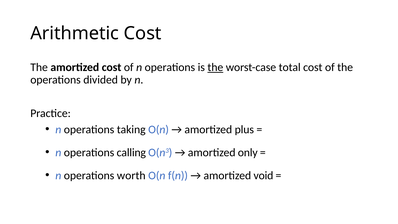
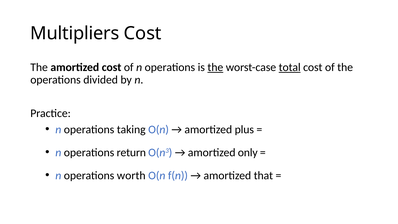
Arithmetic: Arithmetic -> Multipliers (75, 33)
total underline: none -> present (290, 67)
calling: calling -> return (131, 152)
void: void -> that (263, 175)
